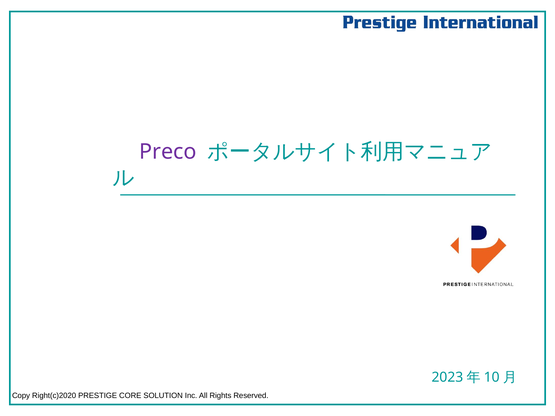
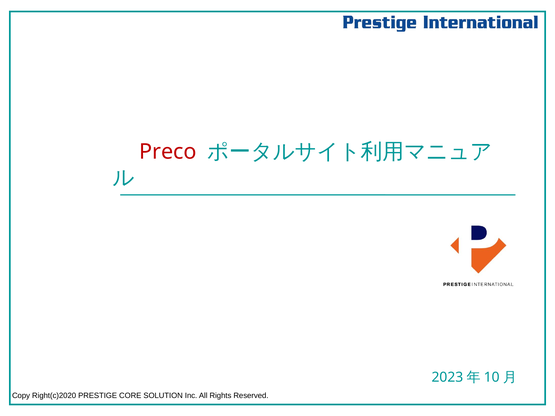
Preco colour: purple -> red (168, 152)
